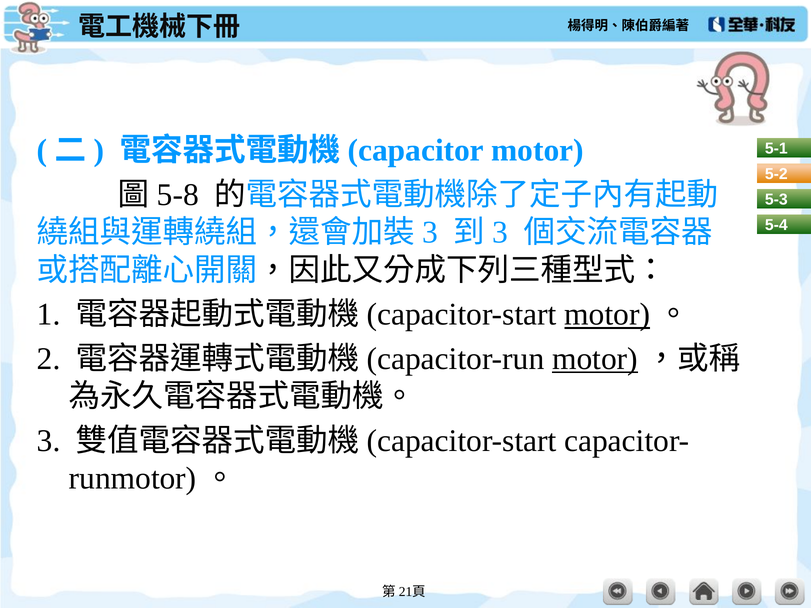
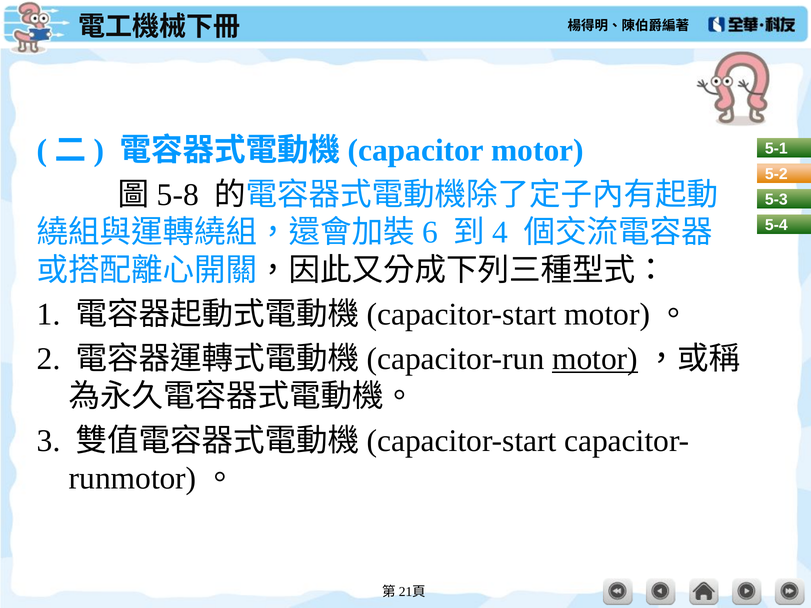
3: 3 -> 6 (430, 233)
3: 3 -> 4 (500, 233)
motor underline: present -> none (607, 315)
